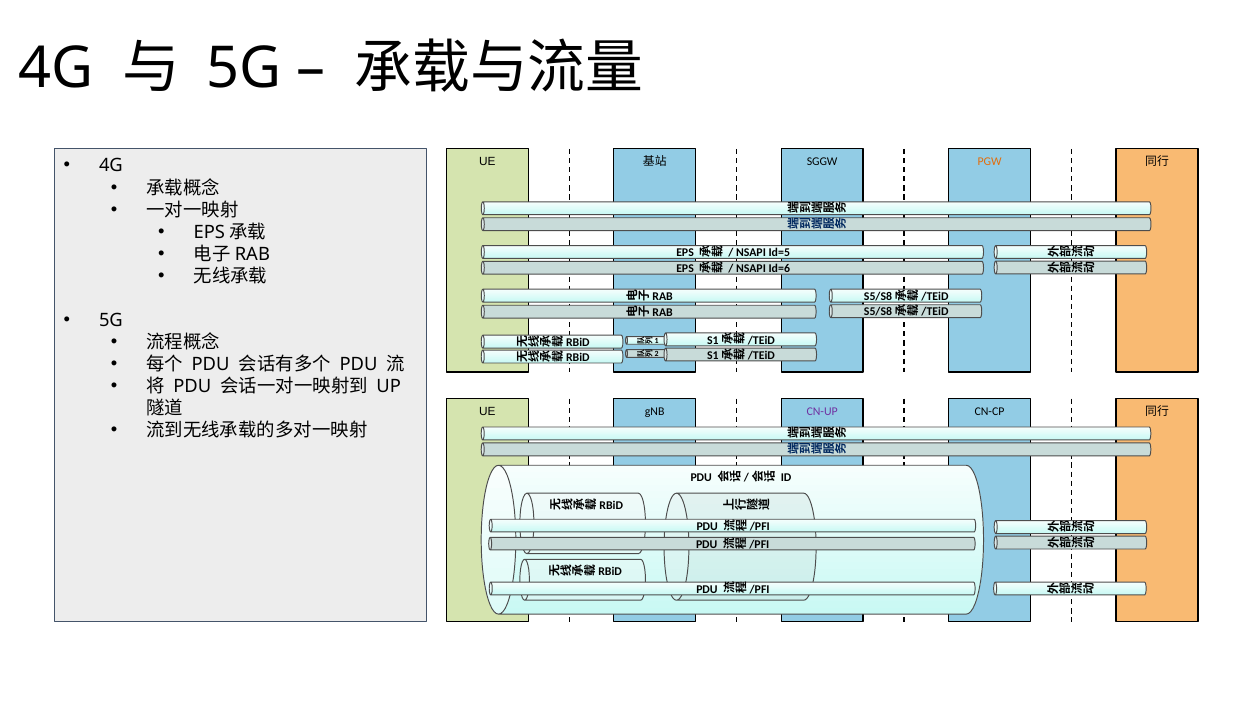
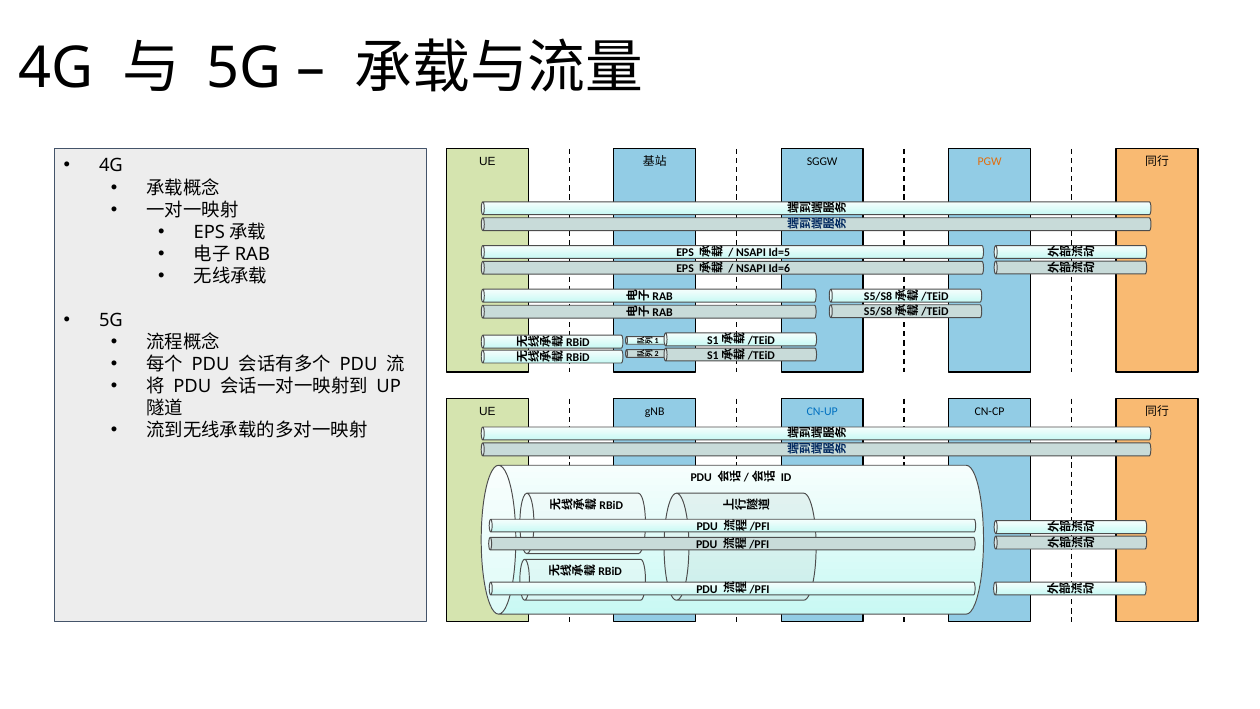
CN-UP colour: purple -> blue (822, 411)
